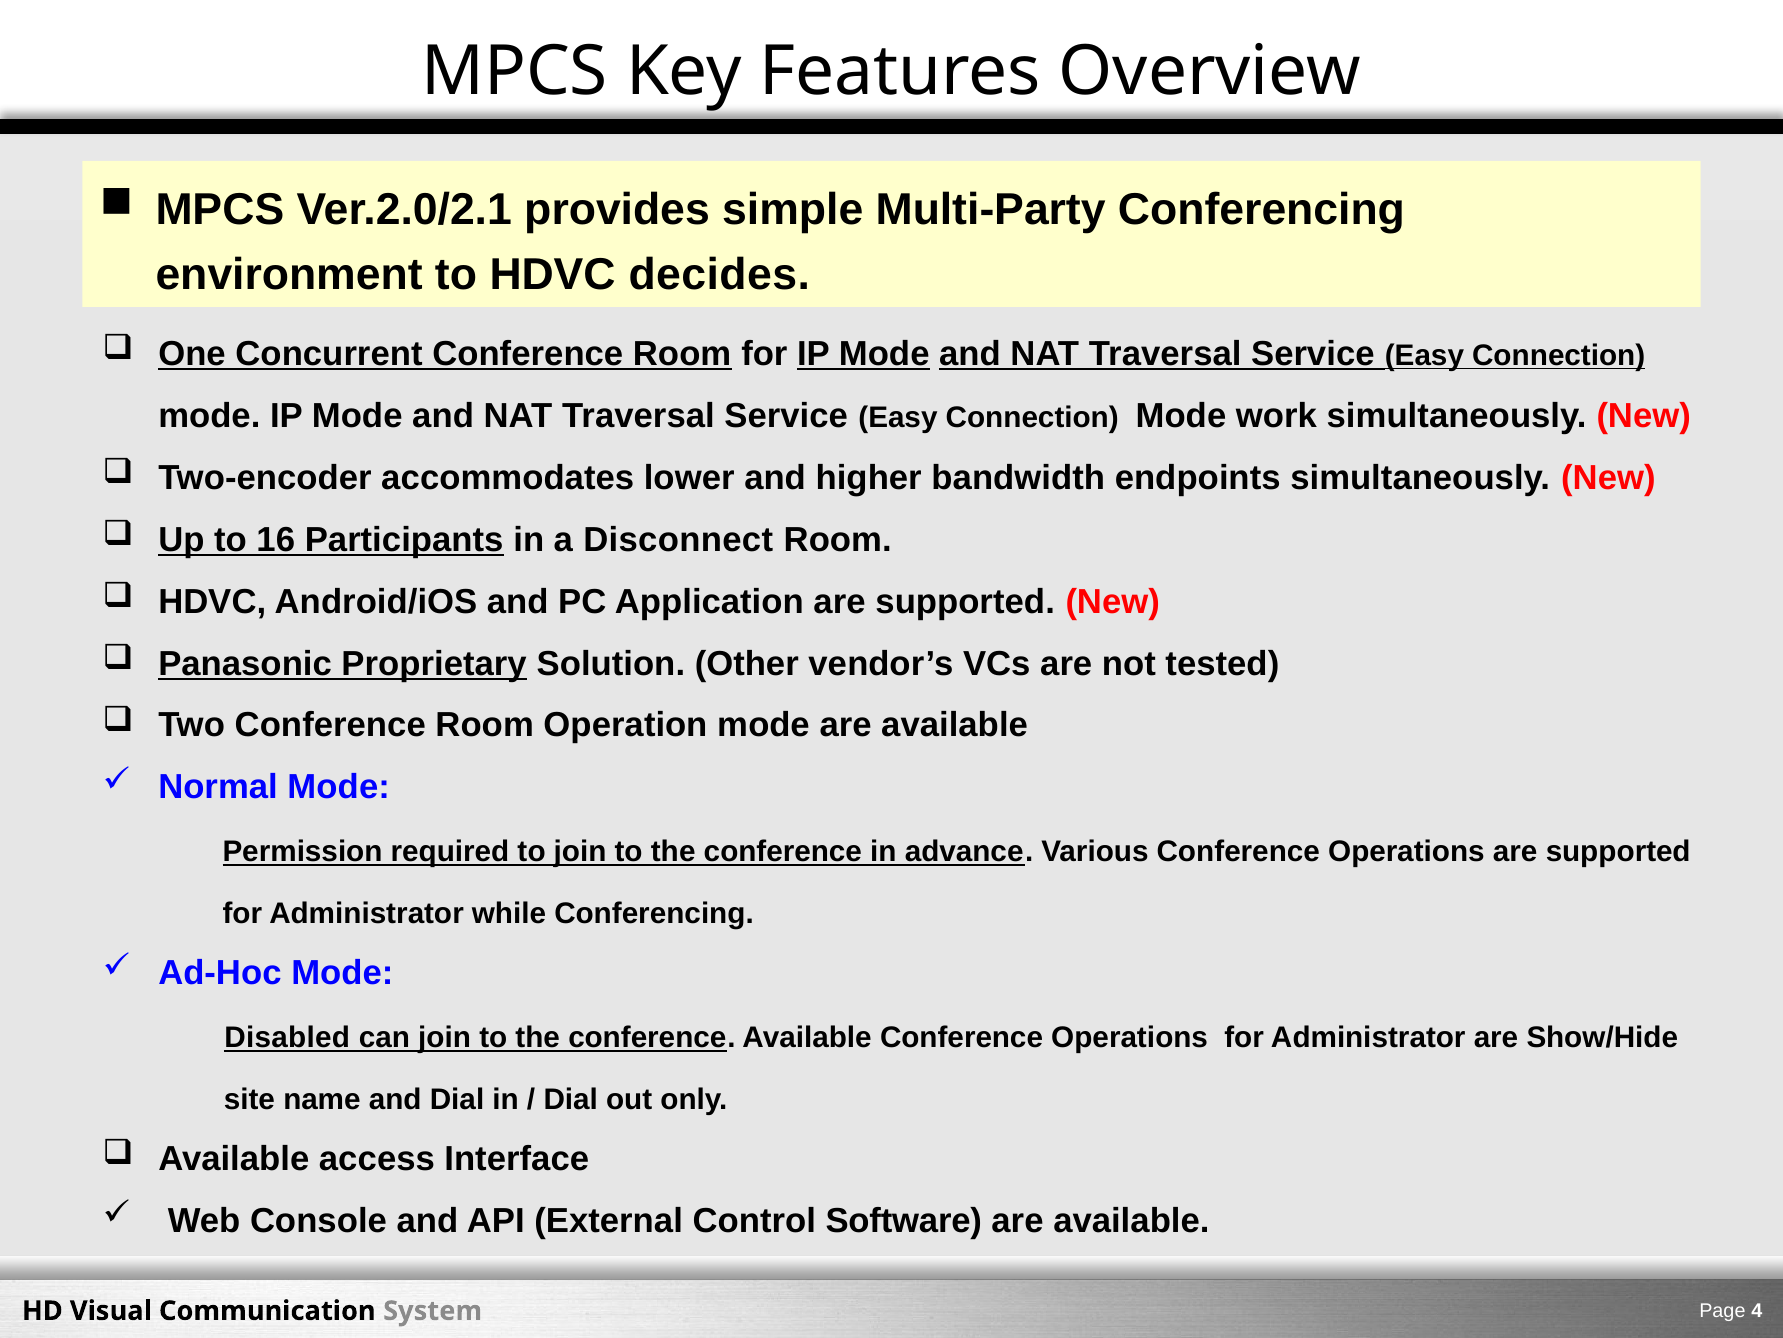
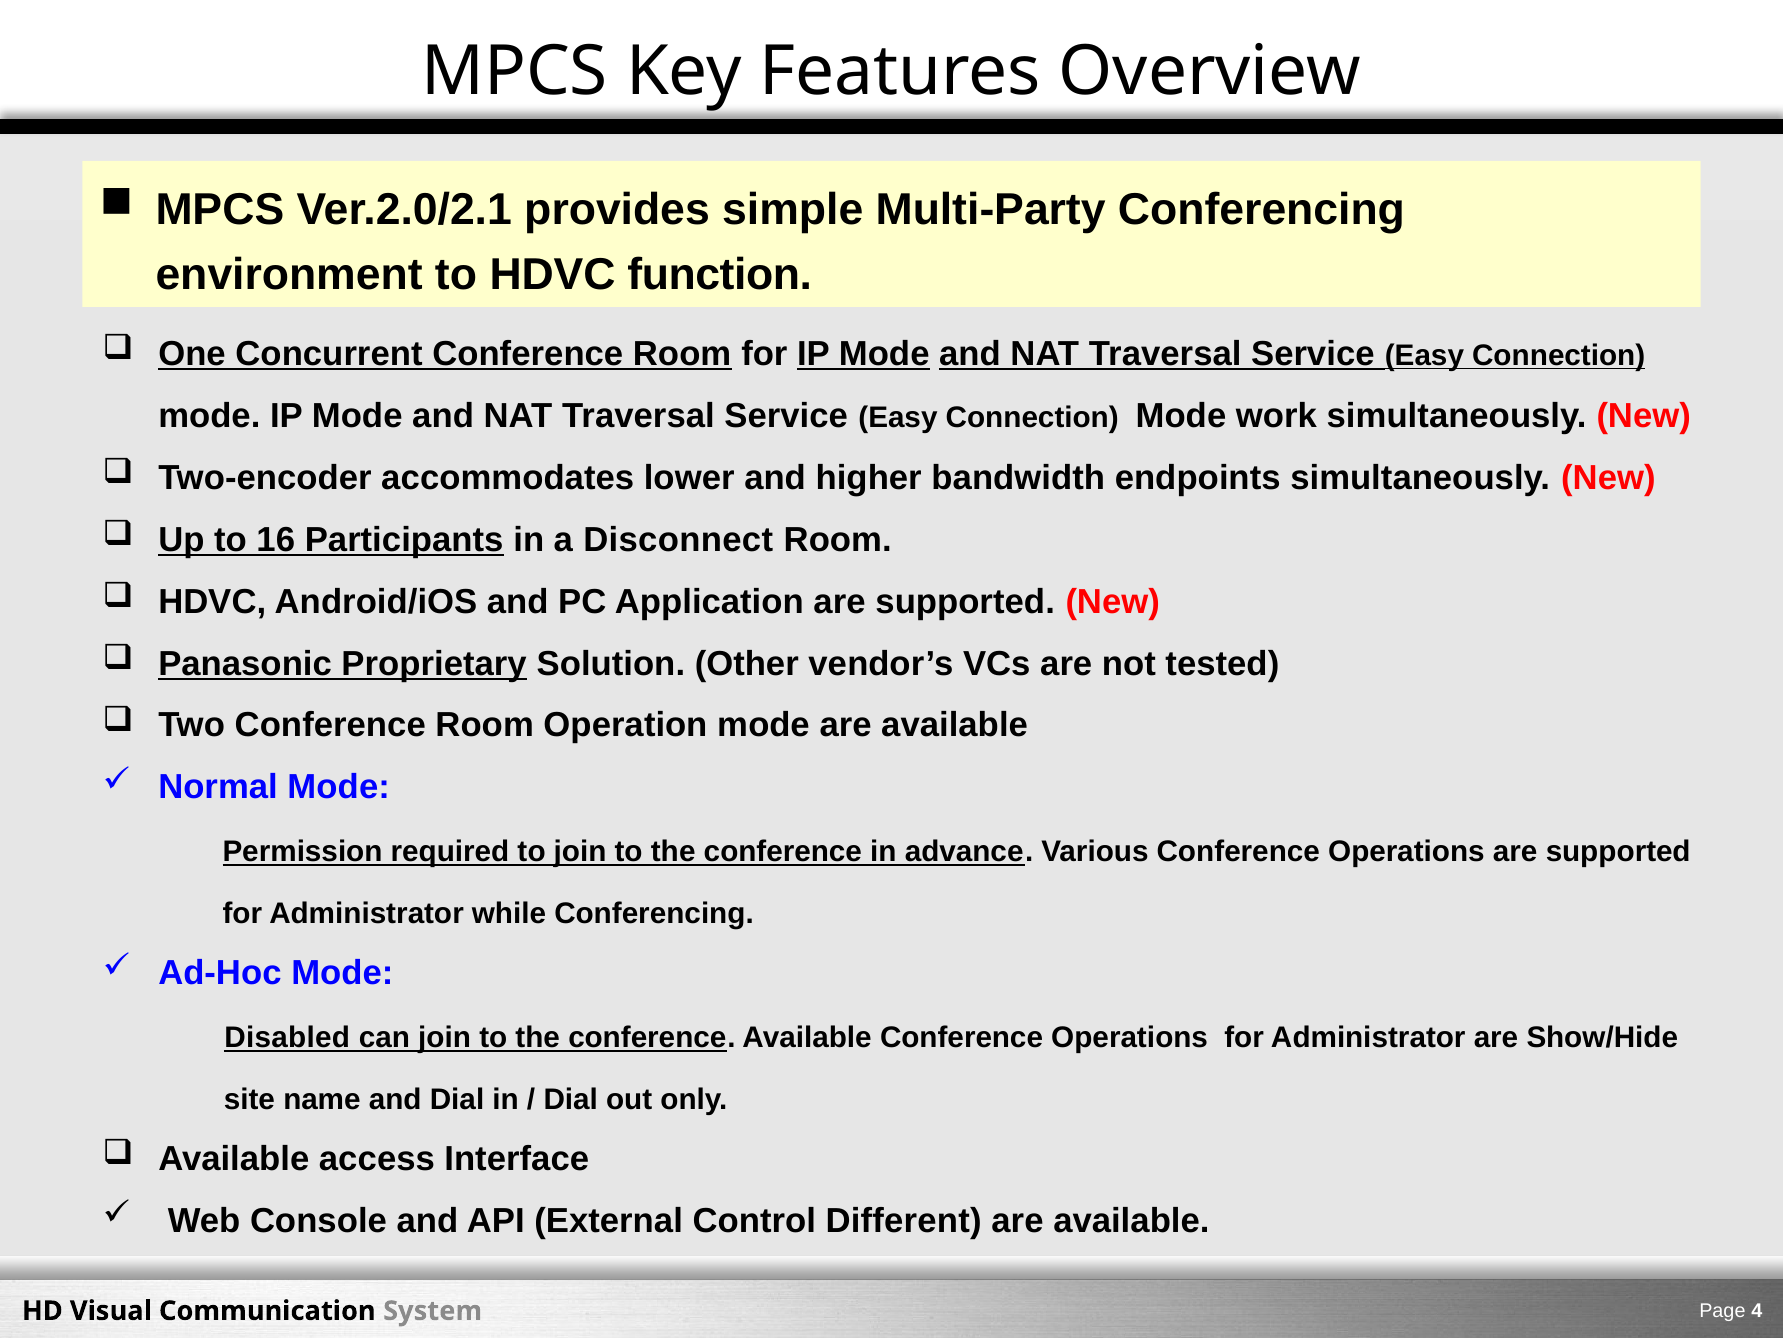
decides: decides -> function (720, 274)
Software: Software -> Different (904, 1220)
